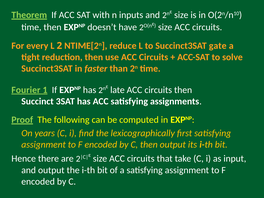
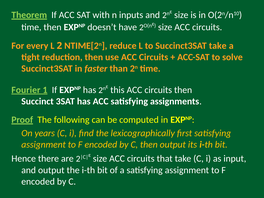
Succinct3SAT gate: gate -> take (218, 46)
late: late -> this (117, 90)
